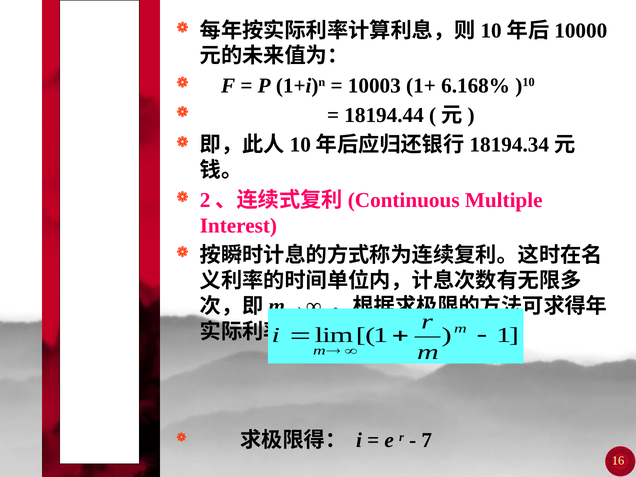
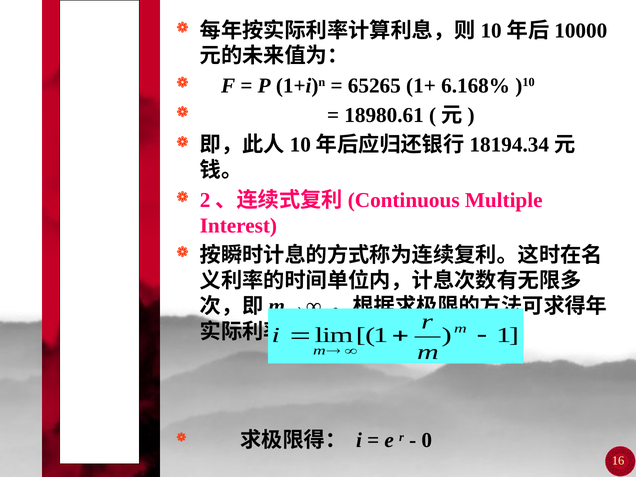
10003: 10003 -> 65265 (374, 86)
18194.44: 18194.44 -> 18980.61 (384, 115)
7: 7 -> 0 (427, 440)
